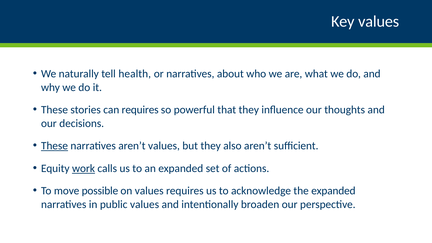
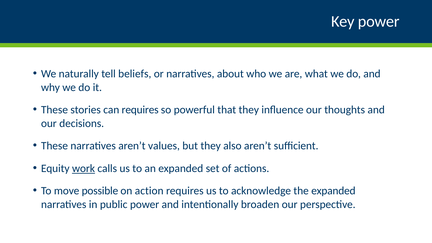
Key values: values -> power (379, 21)
health: health -> beliefs (135, 74)
These underline: present -> none (54, 146)
on values: values -> action (149, 191)
public values: values -> power (145, 204)
